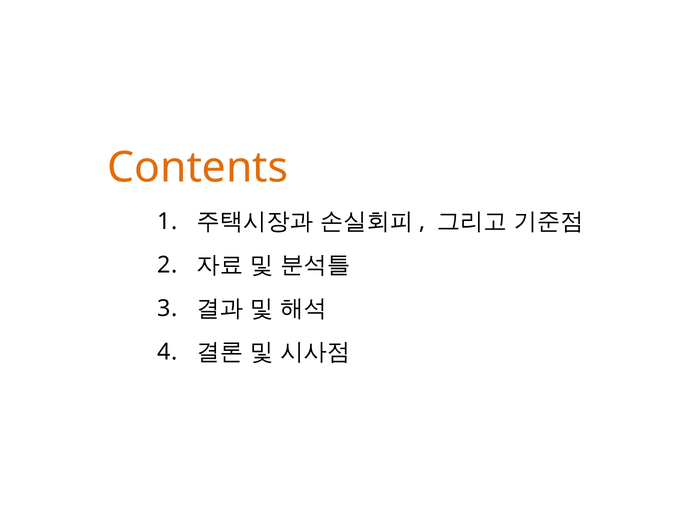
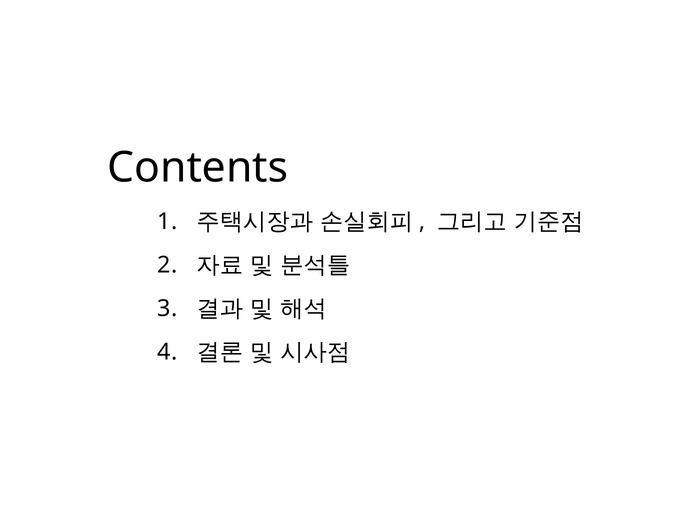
Contents colour: orange -> black (198, 168)
